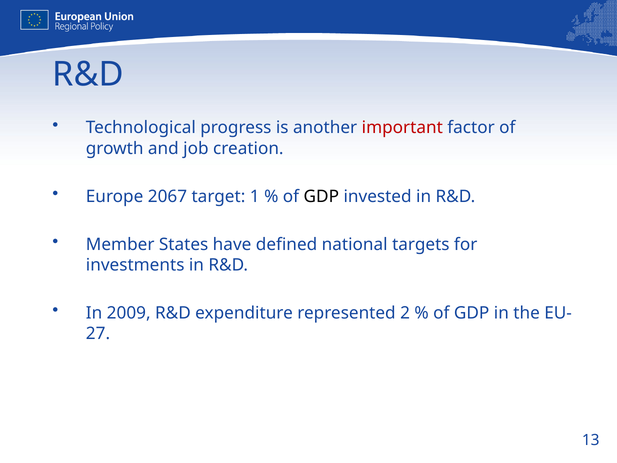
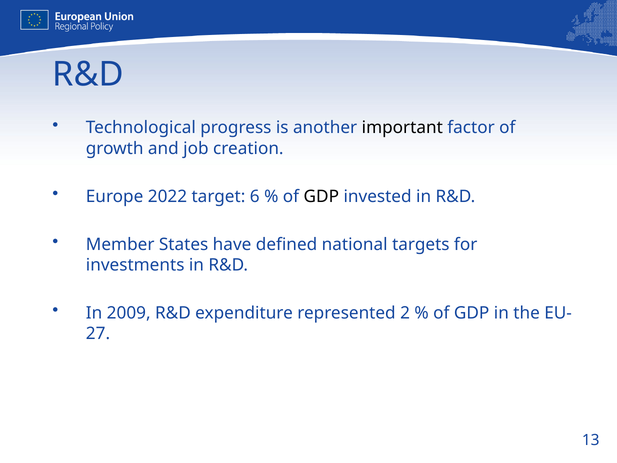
important colour: red -> black (402, 128)
2067: 2067 -> 2022 (167, 196)
1: 1 -> 6 (255, 196)
